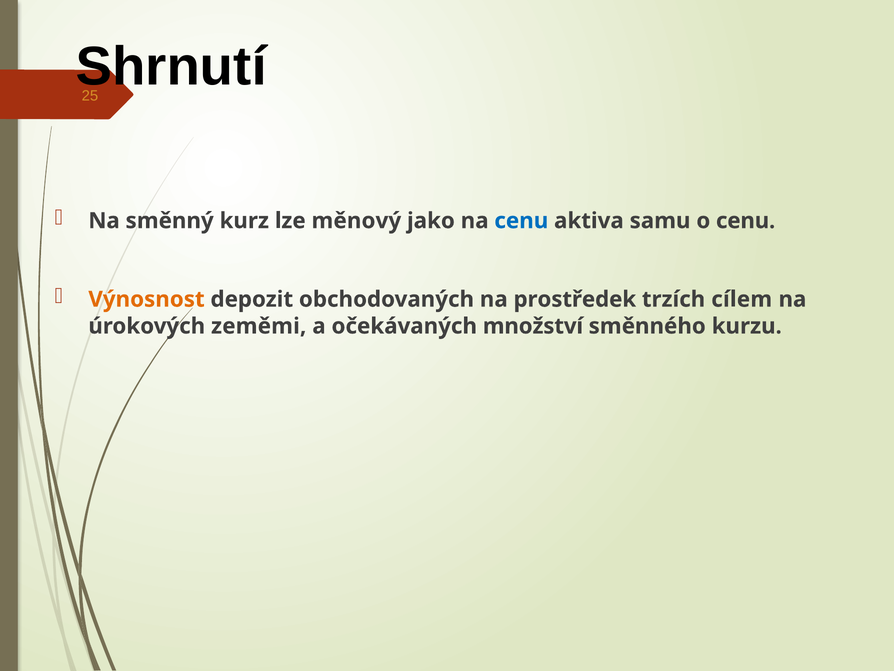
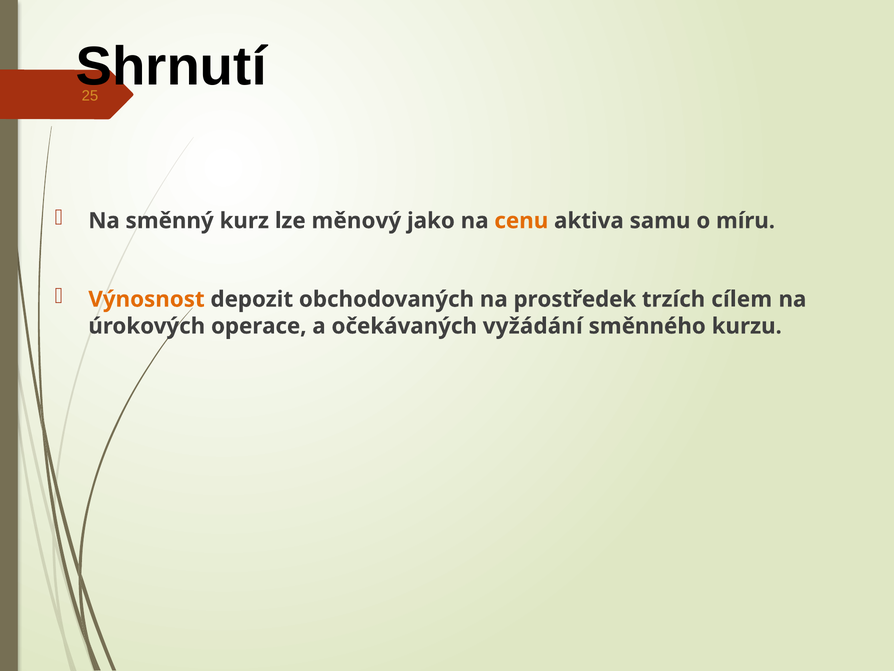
cenu colour: blue -> orange (521, 221)
o cenu: cenu -> míru (746, 221)
zeměmi: zeměmi -> operace (259, 326)
množství: množství -> vyžádání (533, 326)
